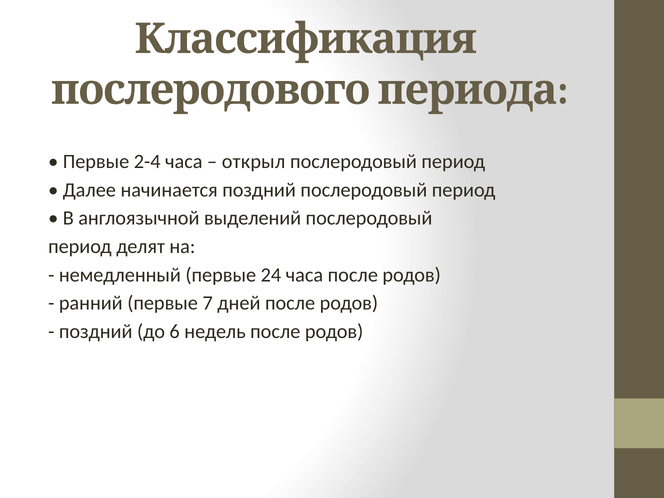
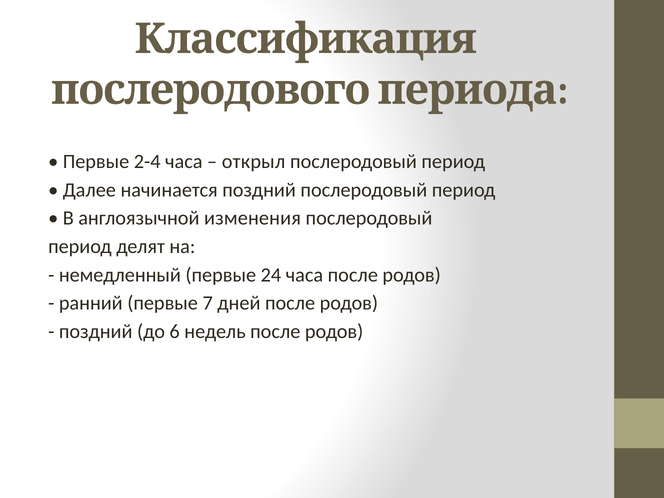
выделений: выделений -> изменения (253, 218)
